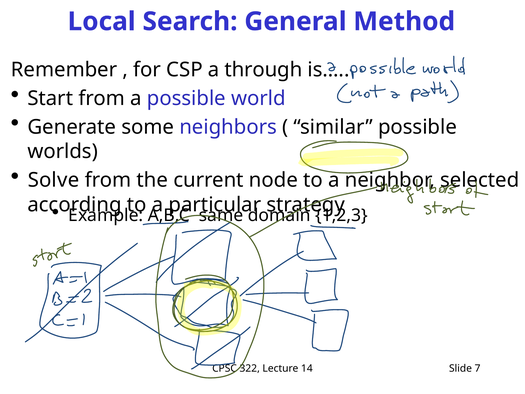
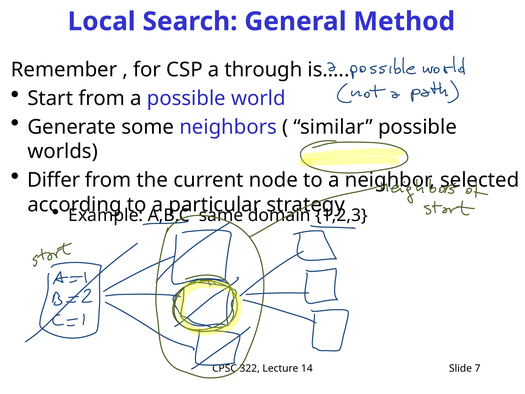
Solve: Solve -> Differ (54, 180)
